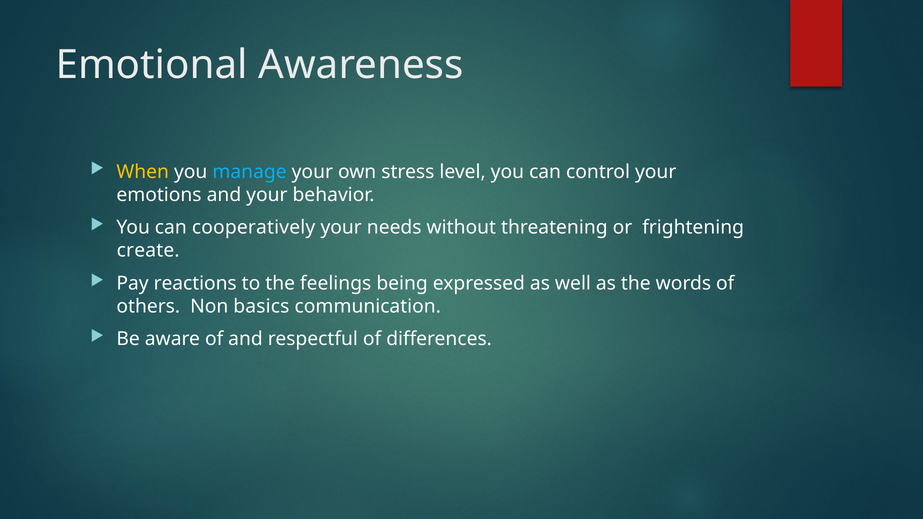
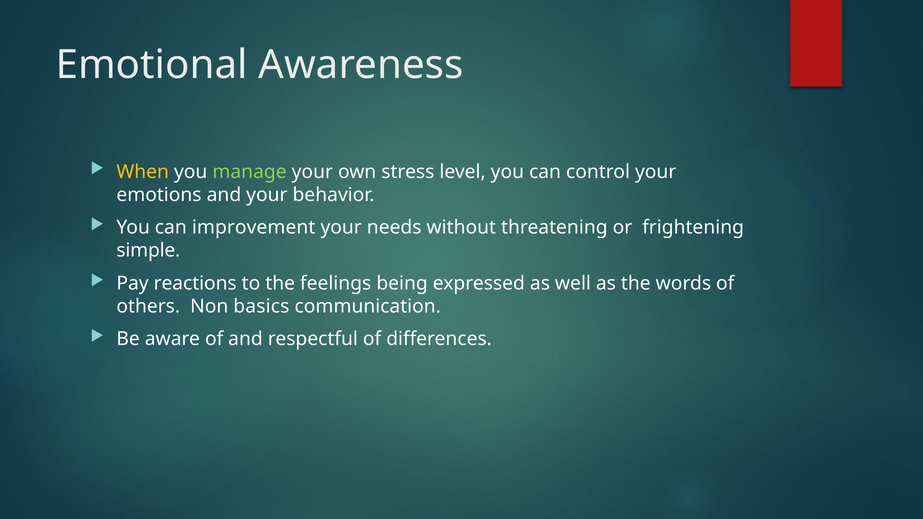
manage colour: light blue -> light green (250, 172)
cooperatively: cooperatively -> improvement (254, 228)
create: create -> simple (148, 251)
